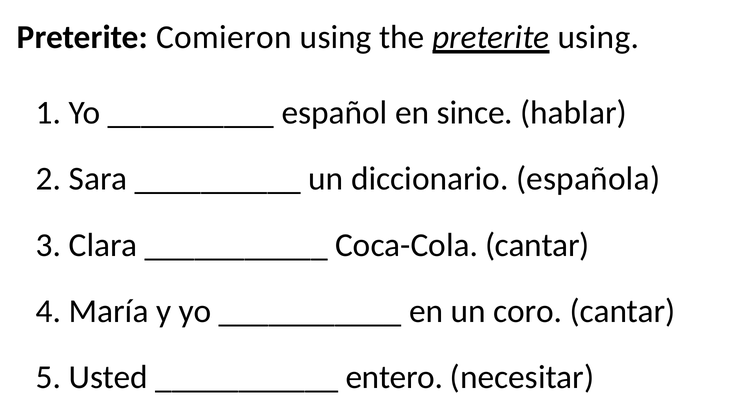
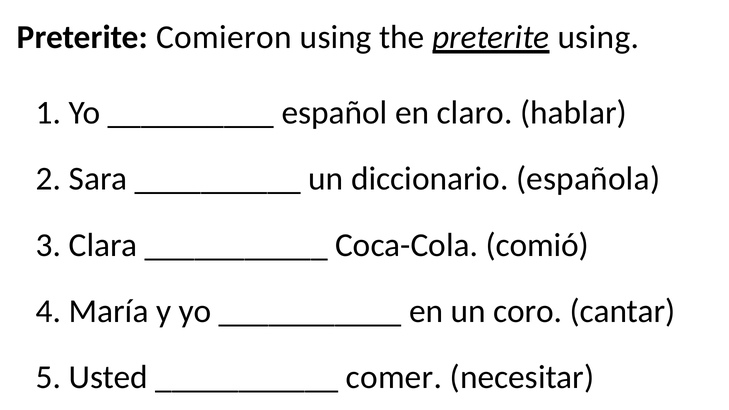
since: since -> claro (475, 113)
Coca-Cola cantar: cantar -> comió (537, 245)
entero: entero -> comer (394, 377)
